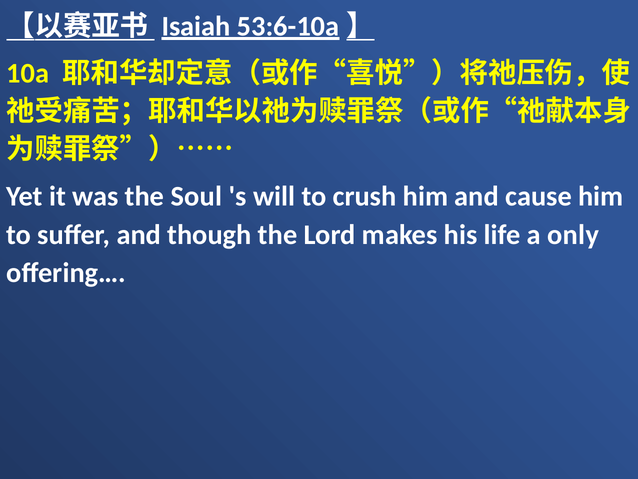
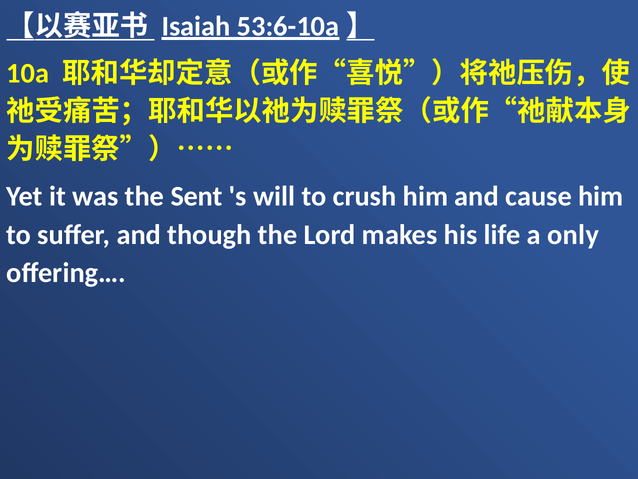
Soul: Soul -> Sent (197, 196)
